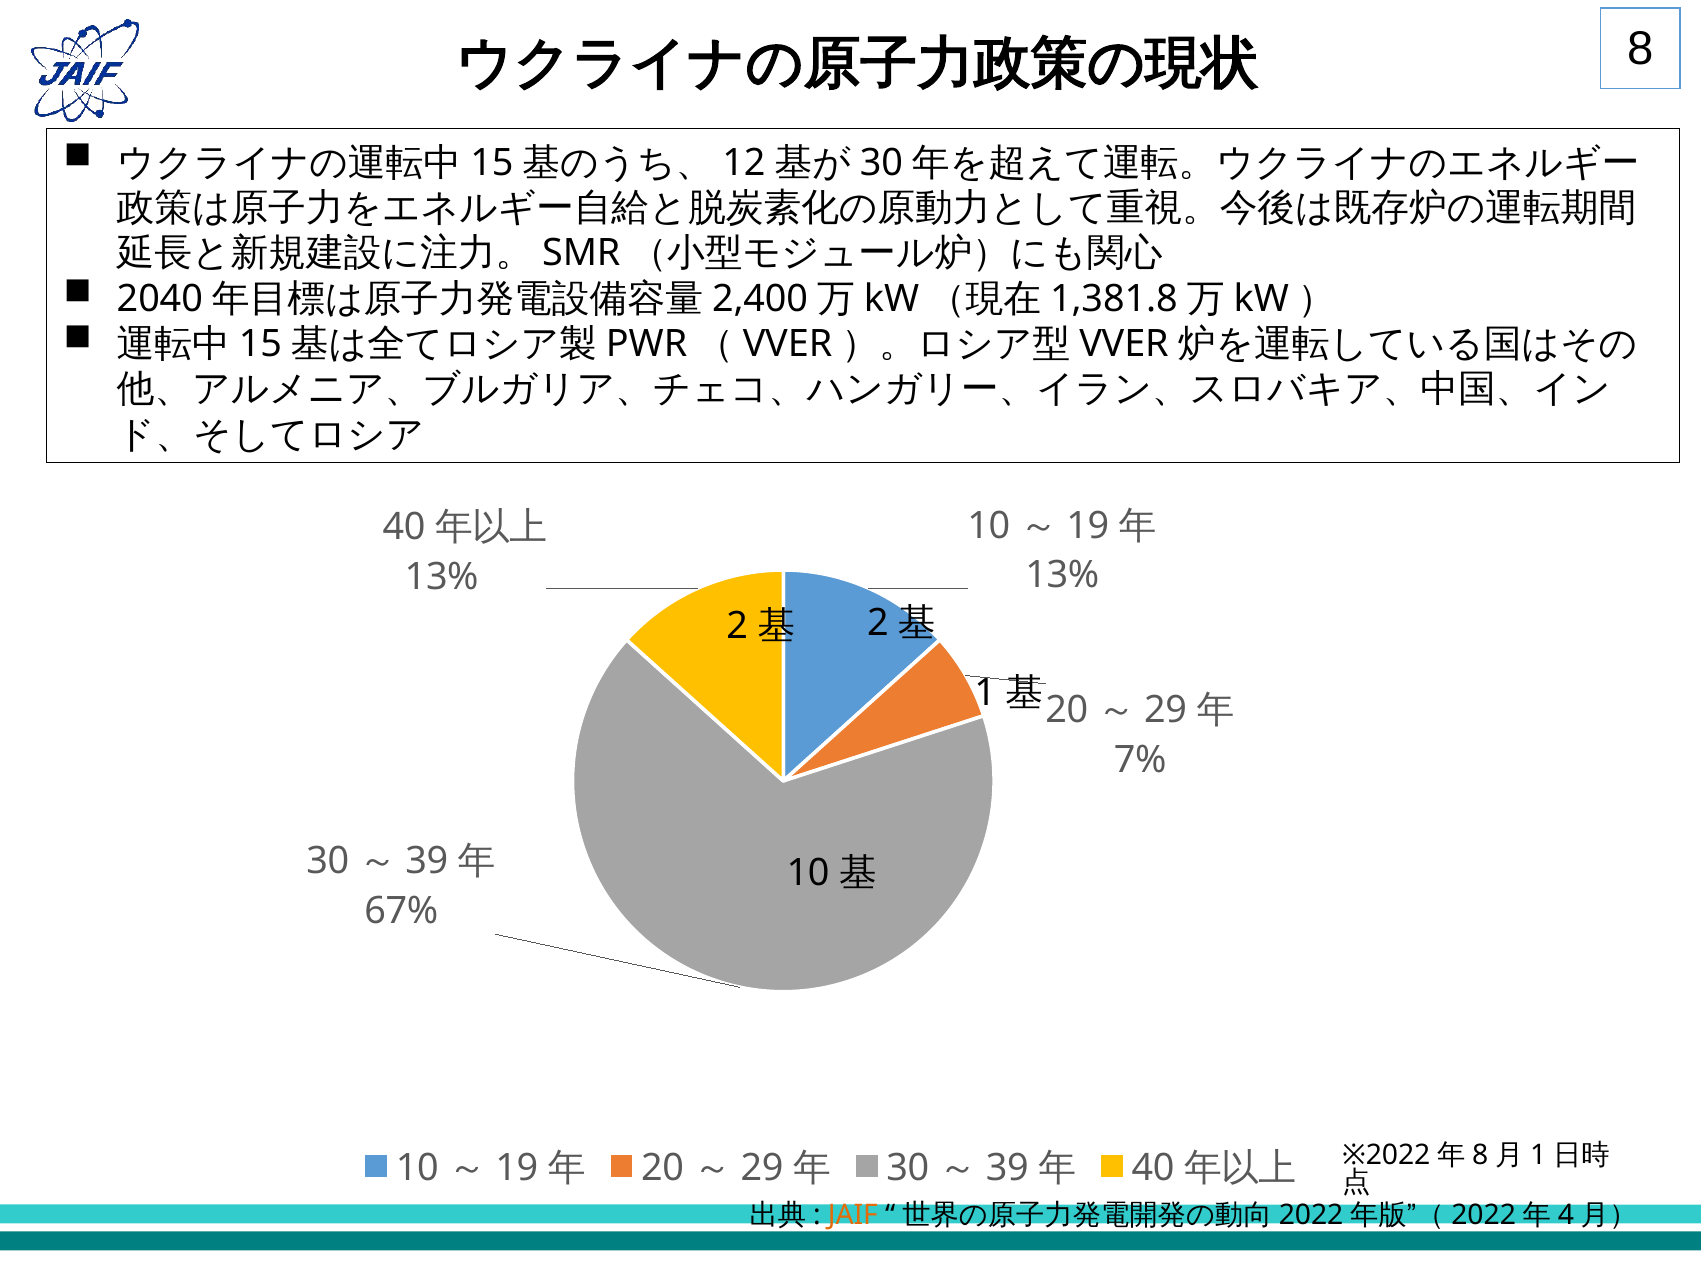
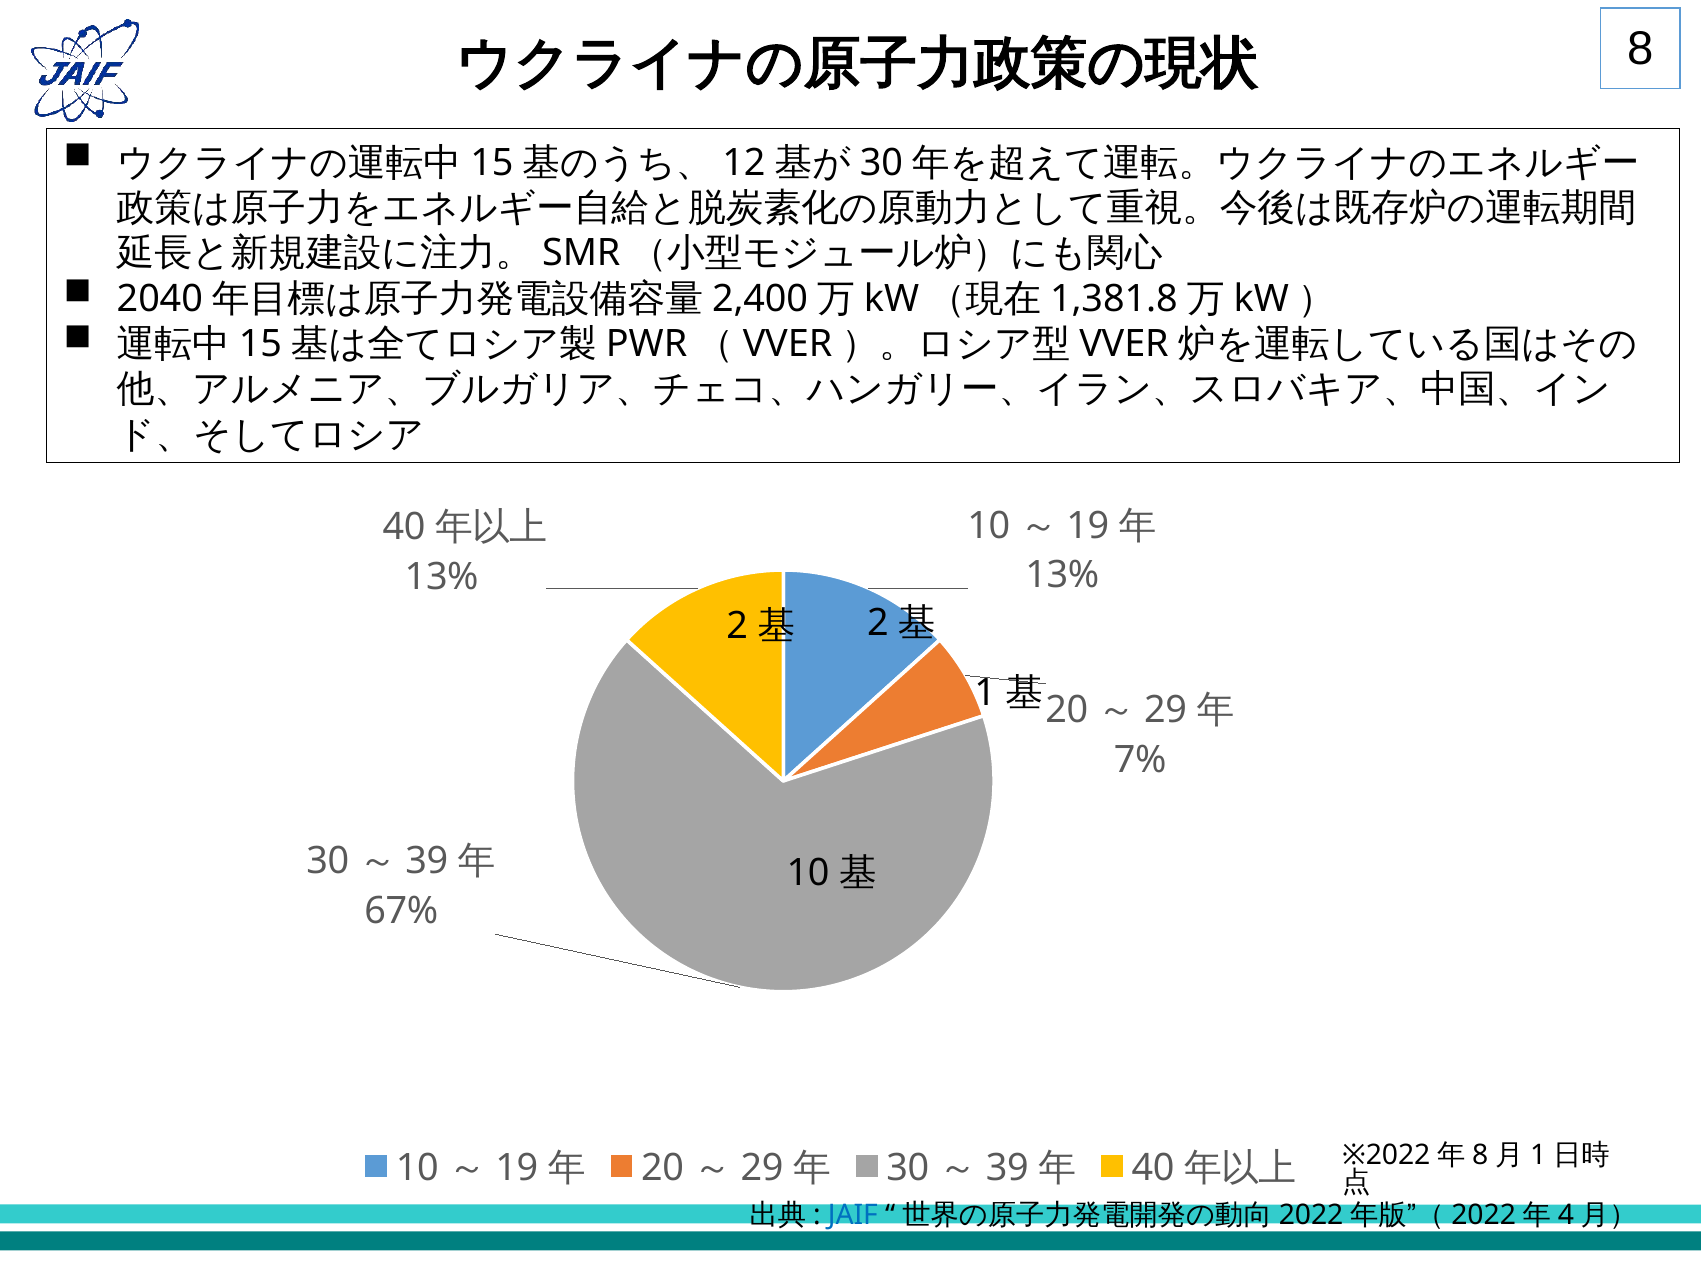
JAIF colour: orange -> blue (853, 1215)
